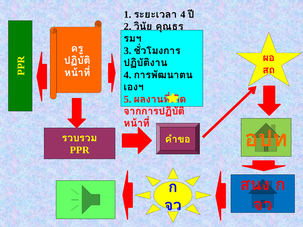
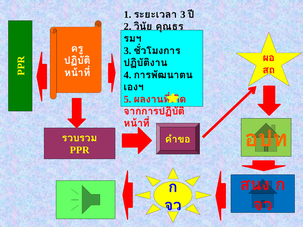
4: 4 -> 3 (183, 14)
